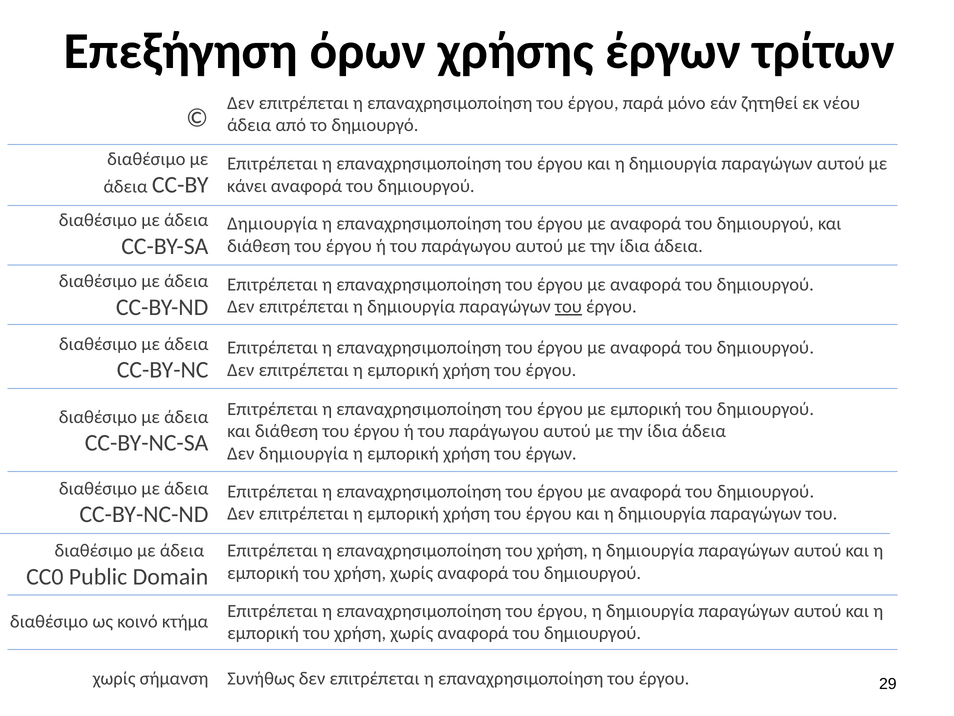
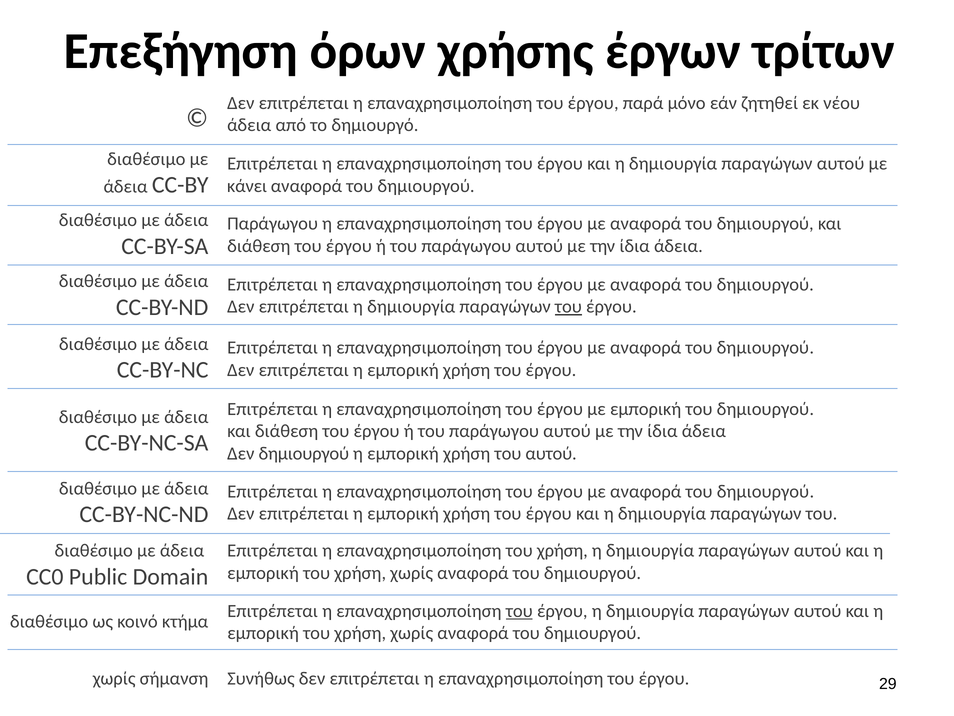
Δημιουργία: Δημιουργία -> Παράγωγου (273, 224)
Δεν δημιουργία: δημιουργία -> δημιουργού (304, 453)
του έργων: έργων -> αυτού (551, 453)
του underline: none -> present (519, 611)
